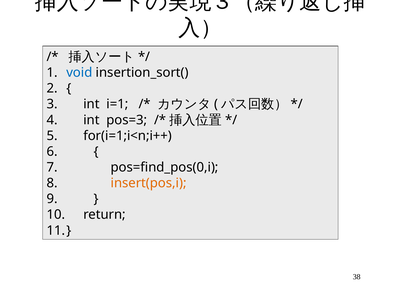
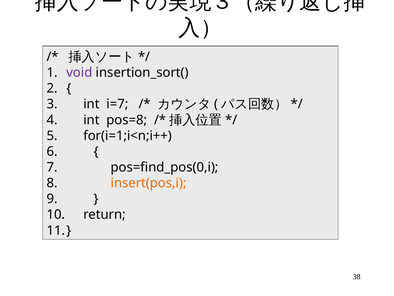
void colour: blue -> purple (79, 72)
i=1: i=1 -> i=7 (117, 104)
pos=3: pos=3 -> pos=8 (127, 120)
